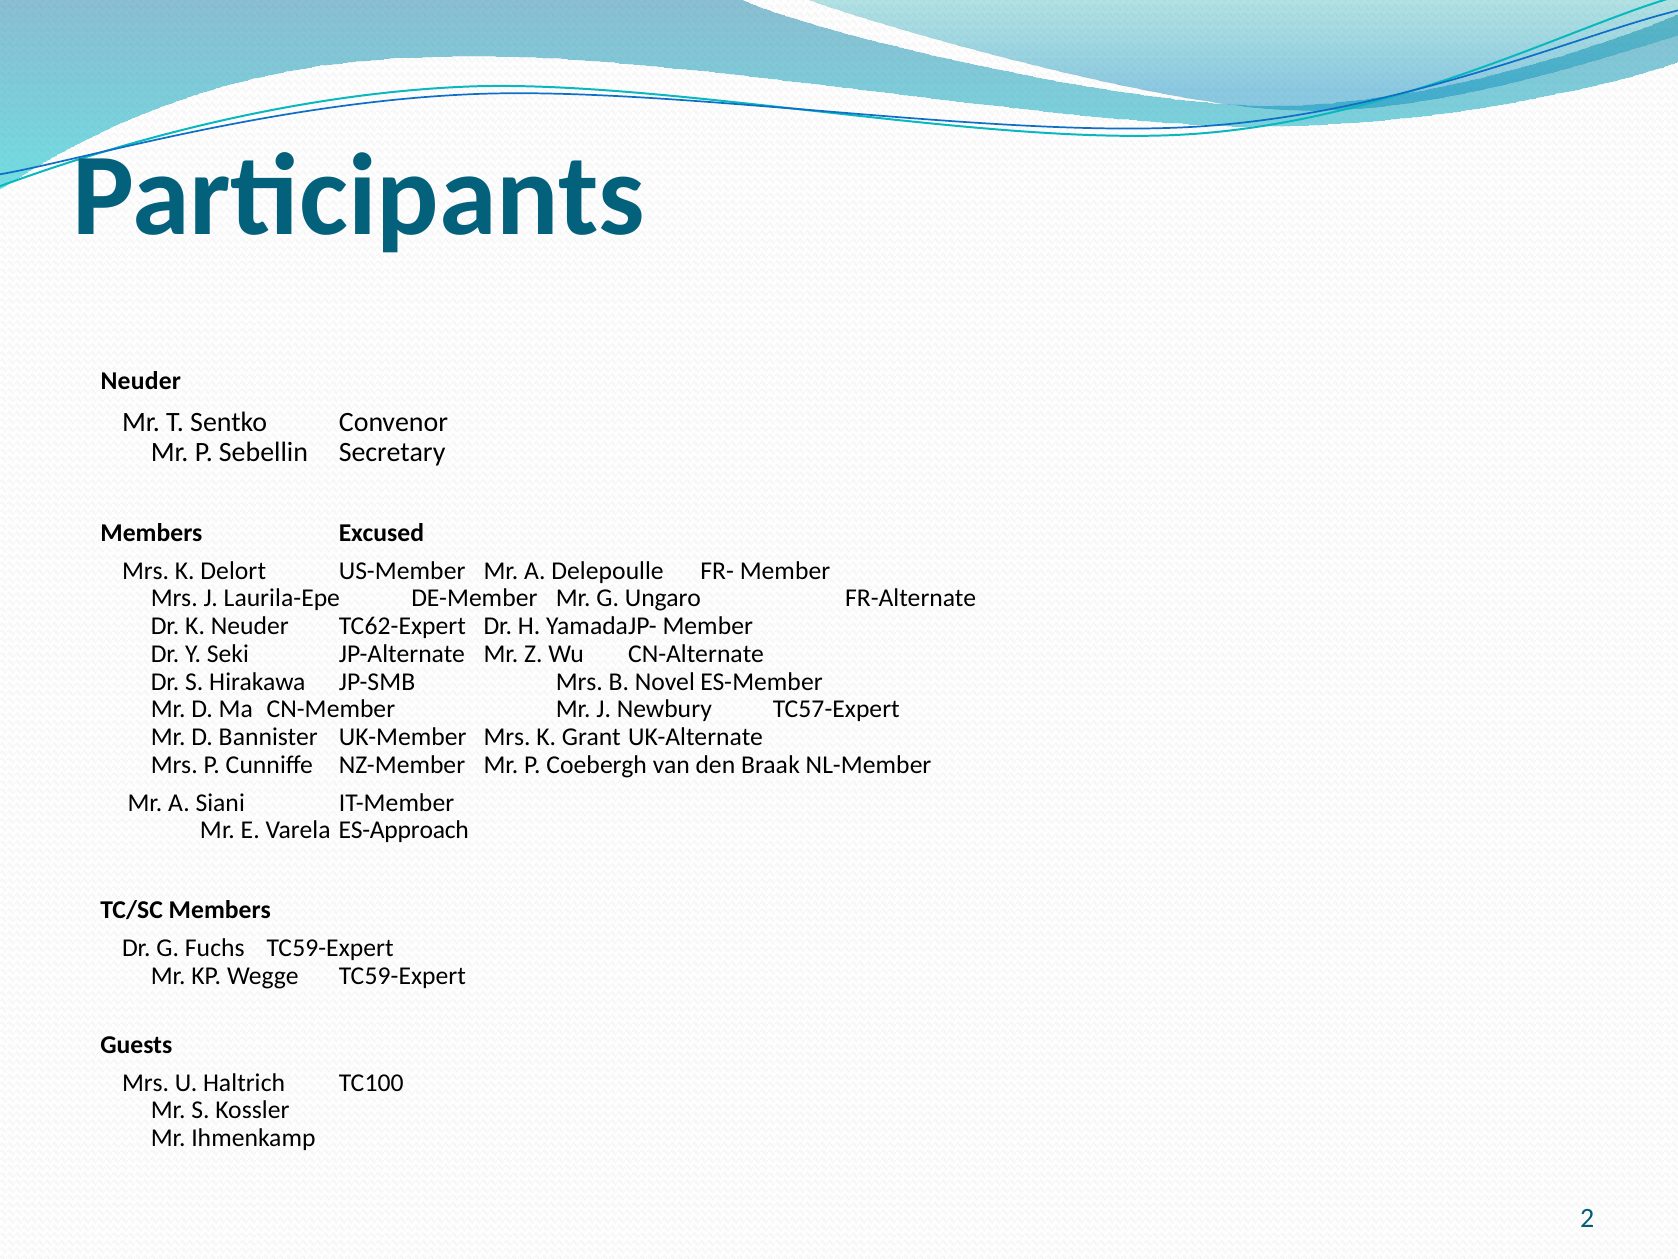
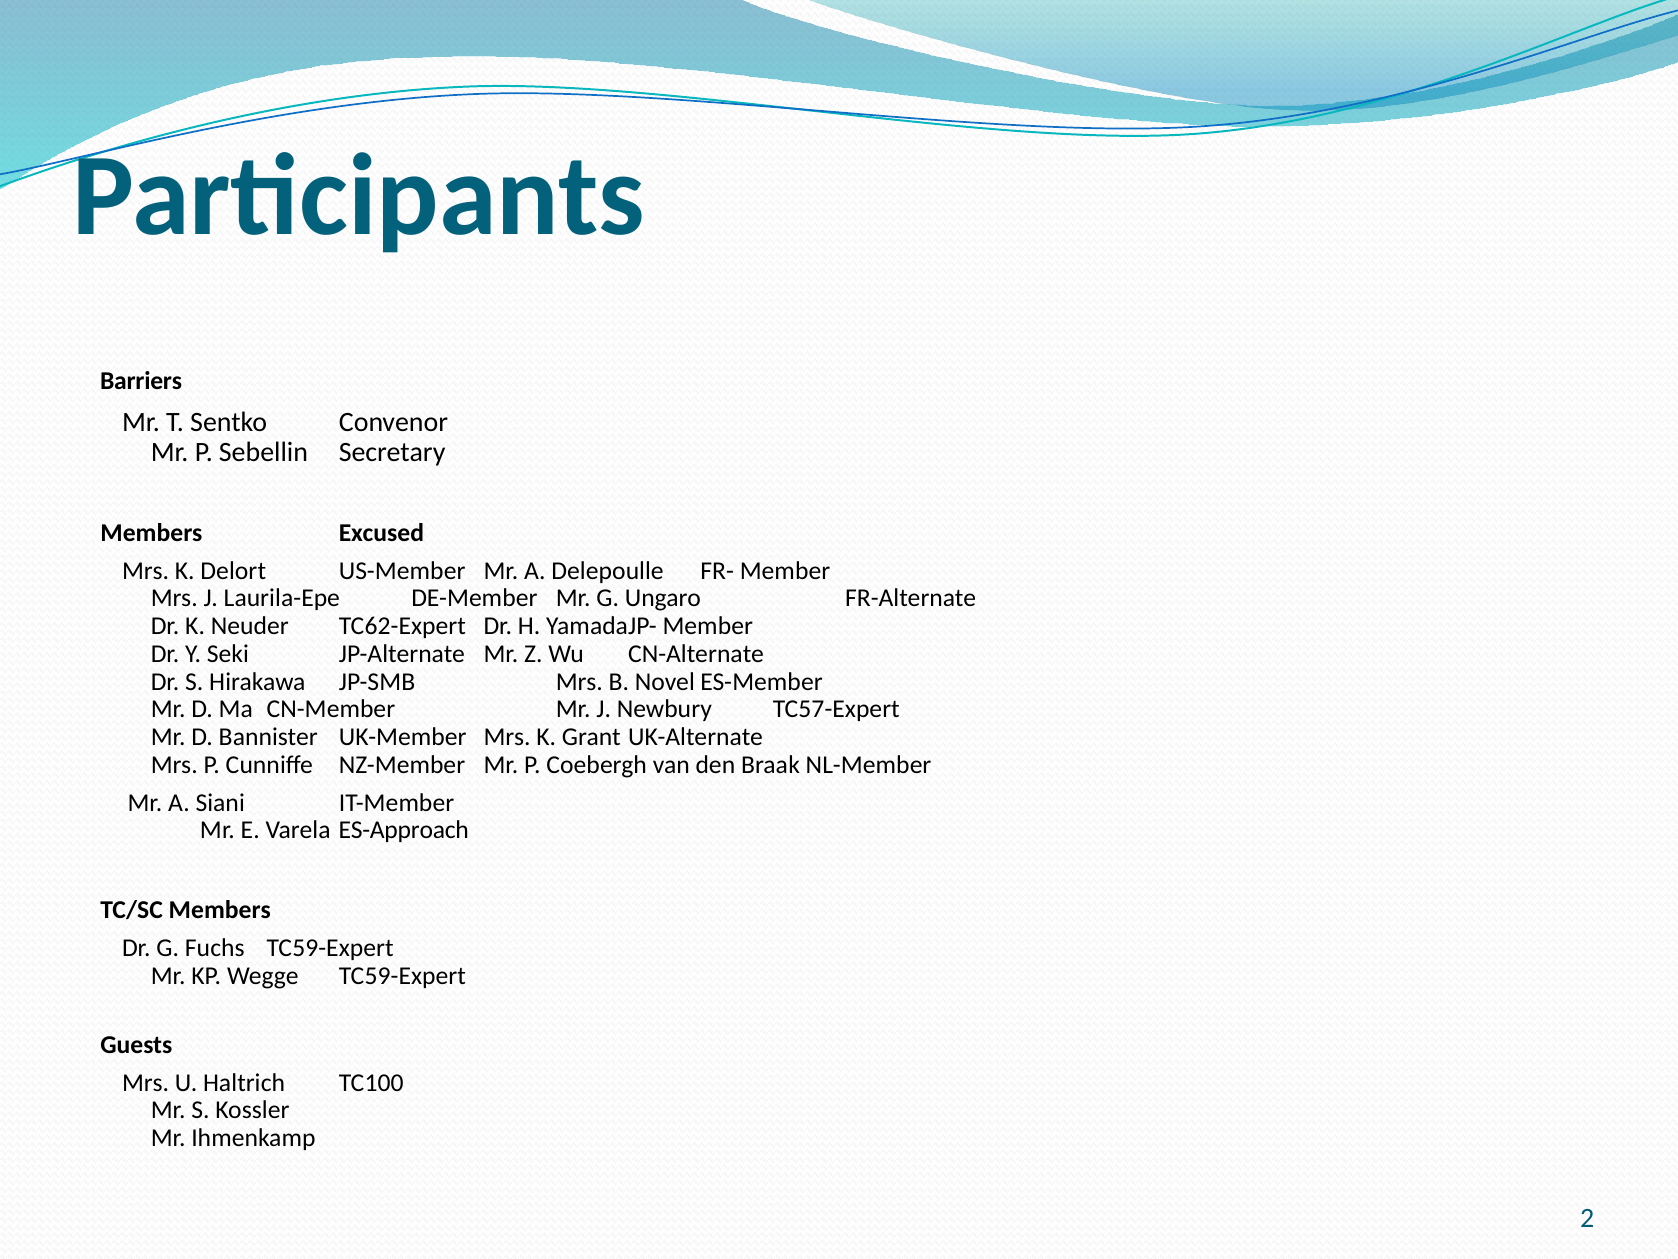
Neuder: Neuder -> Barriers (141, 381)
